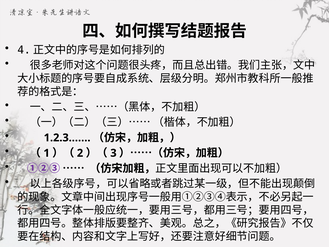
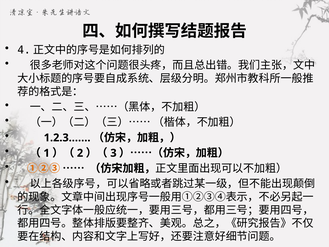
①②③ colour: purple -> orange (44, 168)
